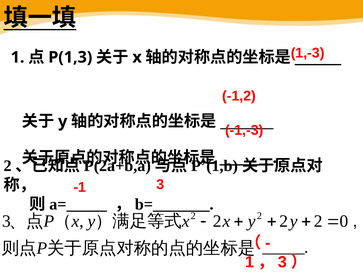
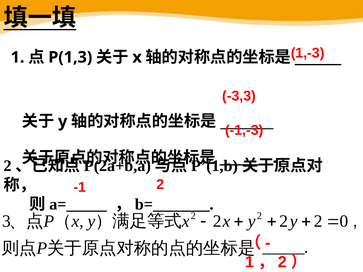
-1,2: -1,2 -> -3,3 (239, 96)
-1 3: 3 -> 2 (160, 185)
3: 3 -> 2 (282, 262)
